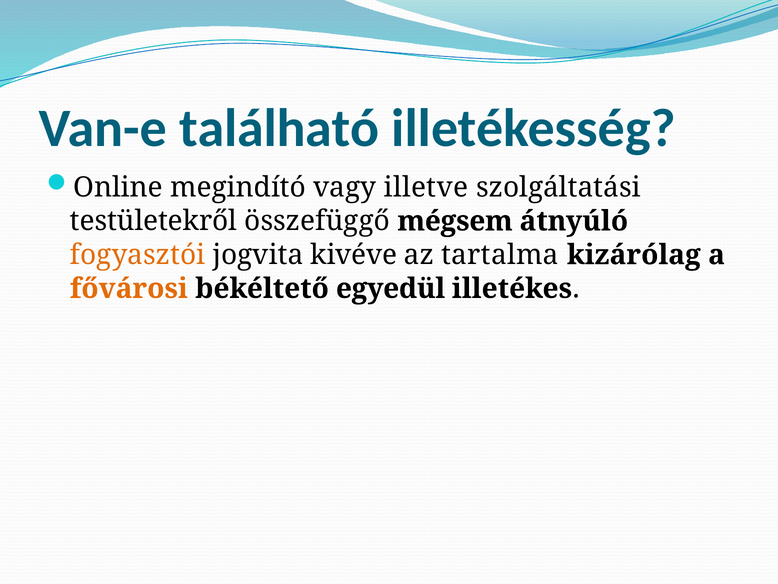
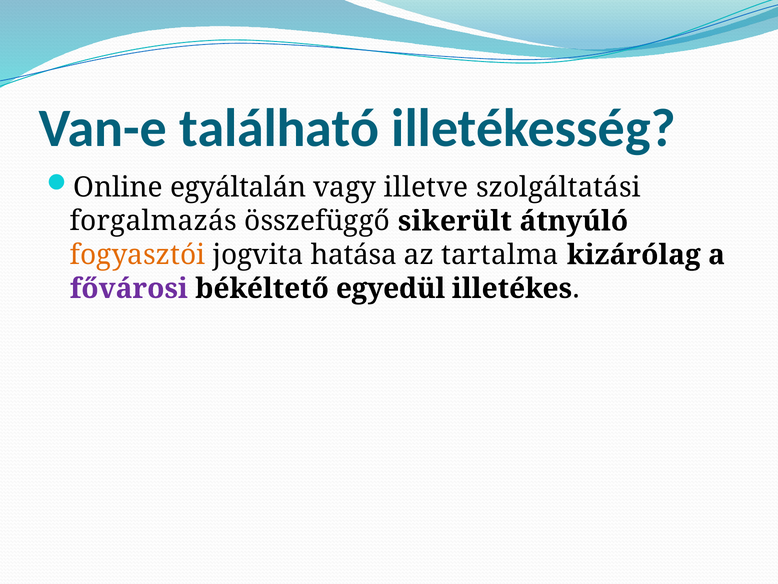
megindító: megindító -> egyáltalán (238, 187)
testületekről: testületekről -> forgalmazás (153, 221)
mégsem: mégsem -> sikerült (455, 221)
kivéve: kivéve -> hatása (354, 255)
fővárosi colour: orange -> purple (129, 288)
